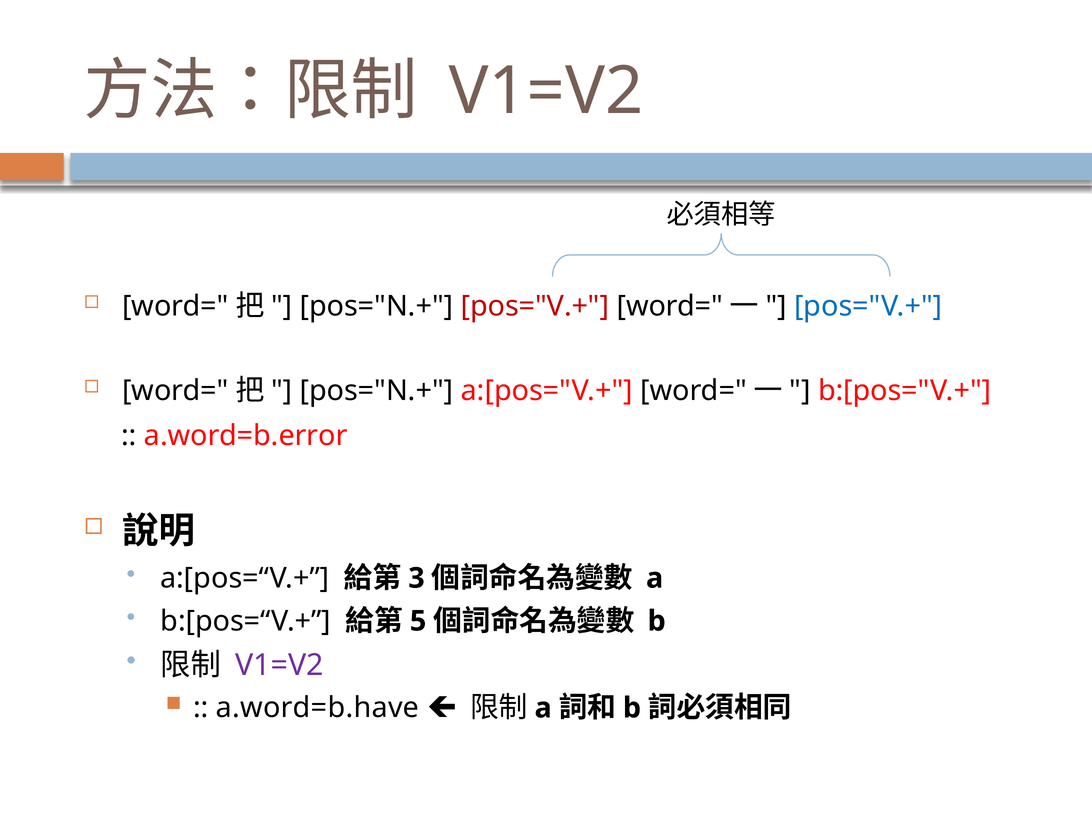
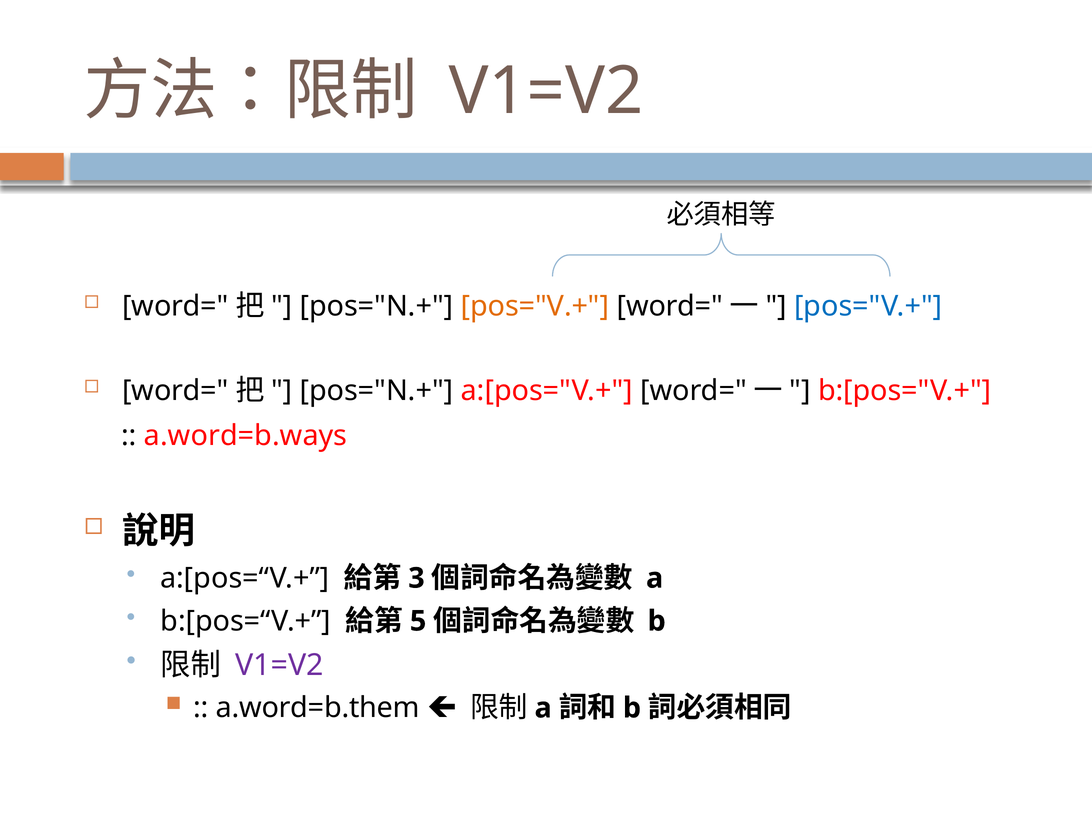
pos="V.+ colour: red -> orange (535, 306)
a.word=b.error: a.word=b.error -> a.word=b.ways (246, 436)
a.word=b.have: a.word=b.have -> a.word=b.them (318, 708)
